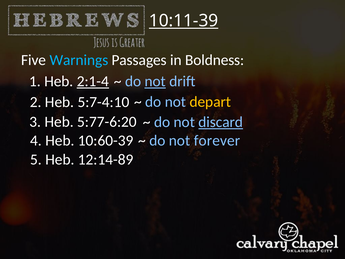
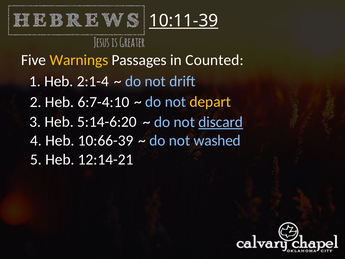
Warnings colour: light blue -> yellow (79, 60)
Boldness: Boldness -> Counted (215, 60)
2:1-4 underline: present -> none (93, 81)
not underline: present -> none (155, 81)
5:7-4:10: 5:7-4:10 -> 6:7-4:10 (103, 102)
5:77-6:20: 5:77-6:20 -> 5:14-6:20 (107, 122)
10:60-39: 10:60-39 -> 10:66-39 (106, 140)
forever: forever -> washed (217, 140)
12:14-89: 12:14-89 -> 12:14-21 (106, 159)
